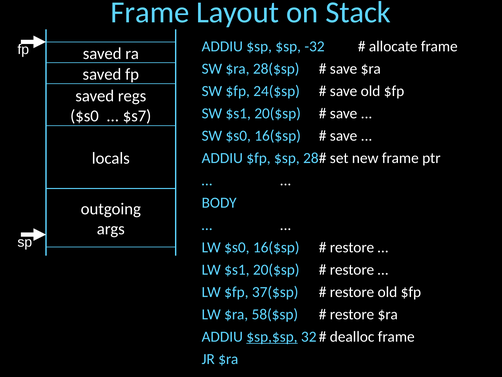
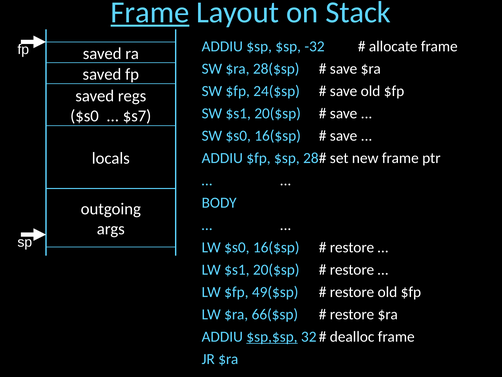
Frame underline: none -> present (150, 13)
37($sp: 37($sp -> 49($sp (275, 292)
58($sp: 58($sp -> 66($sp (275, 314)
